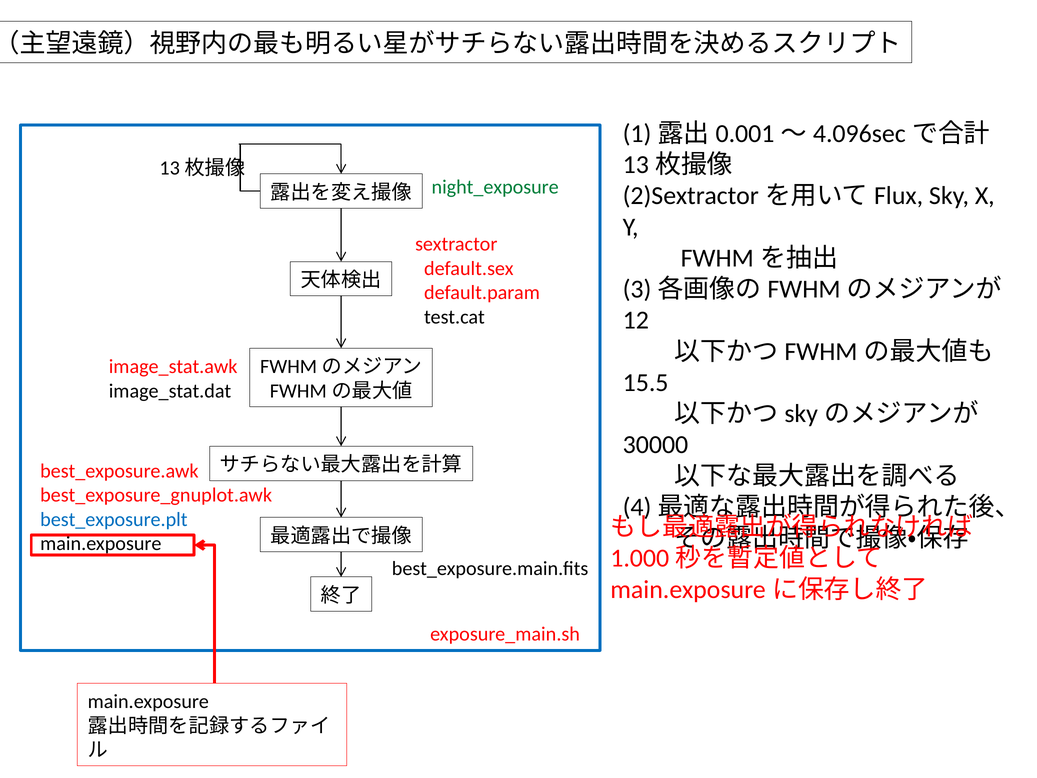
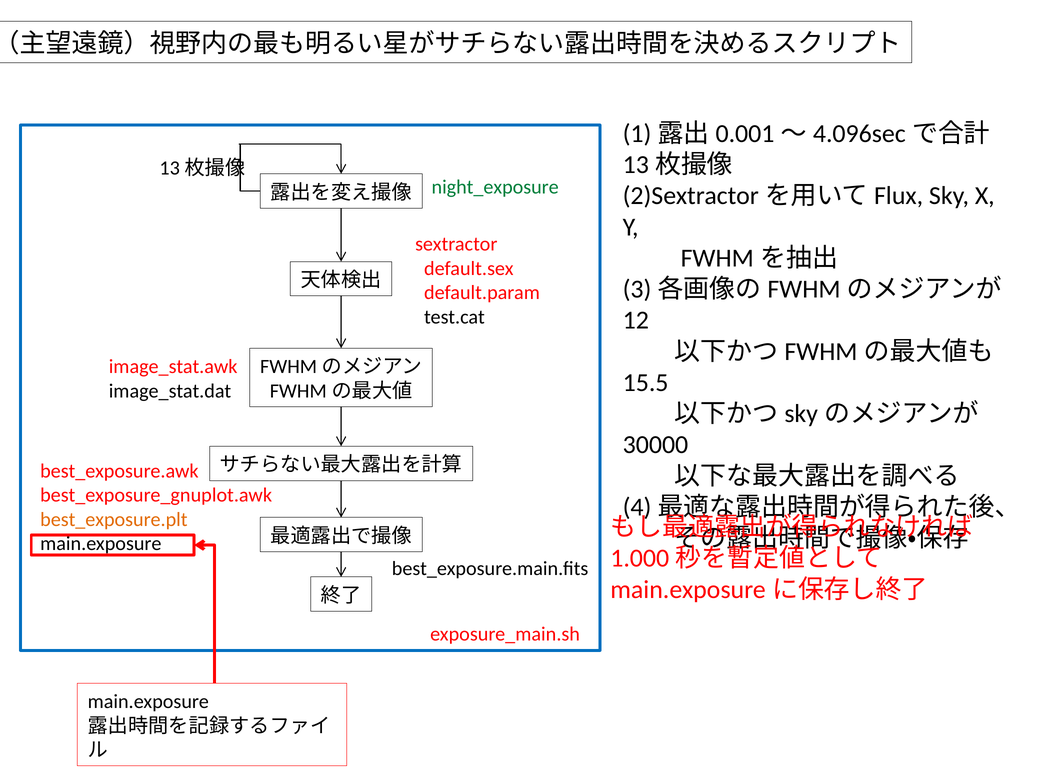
best_exposure.plt colour: blue -> orange (114, 519)
